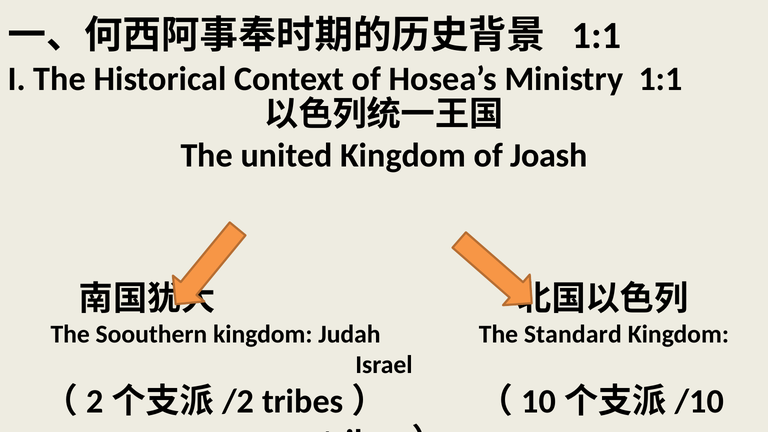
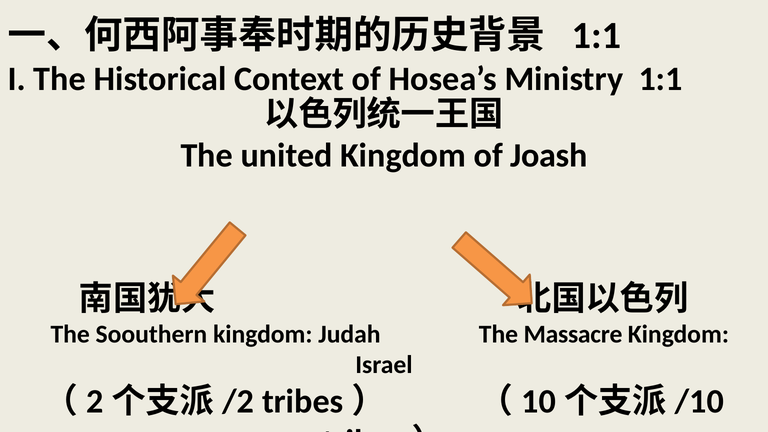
Standard: Standard -> Massacre (573, 334)
